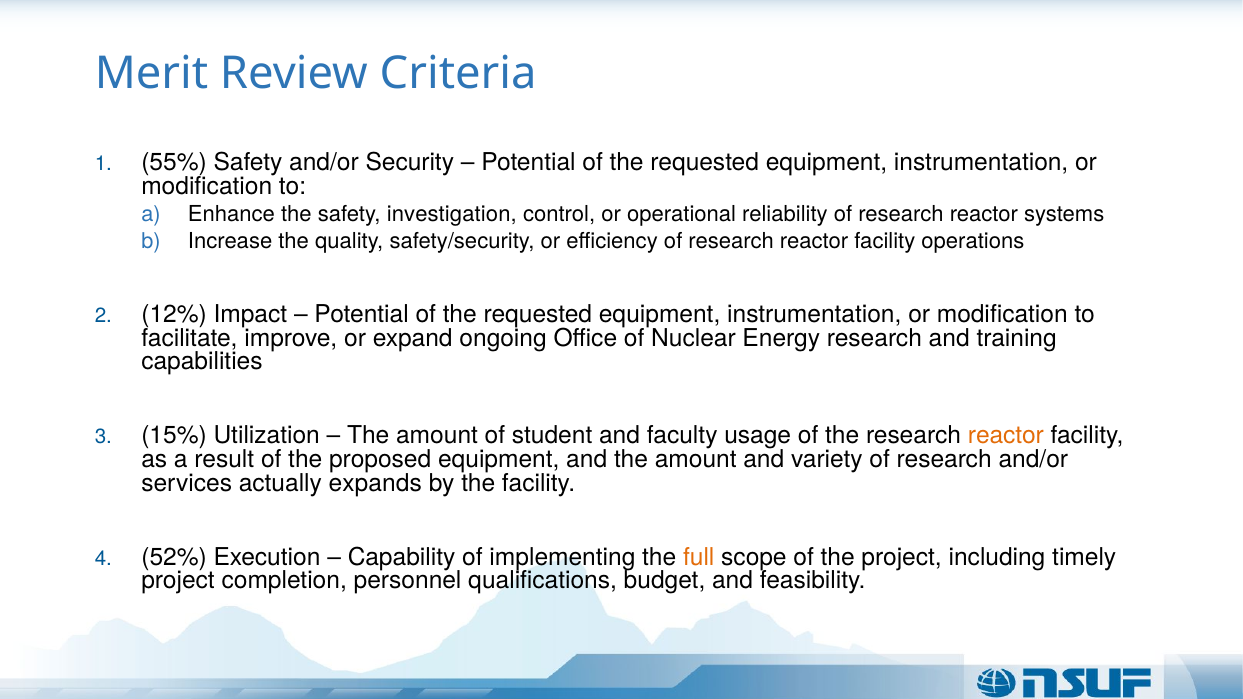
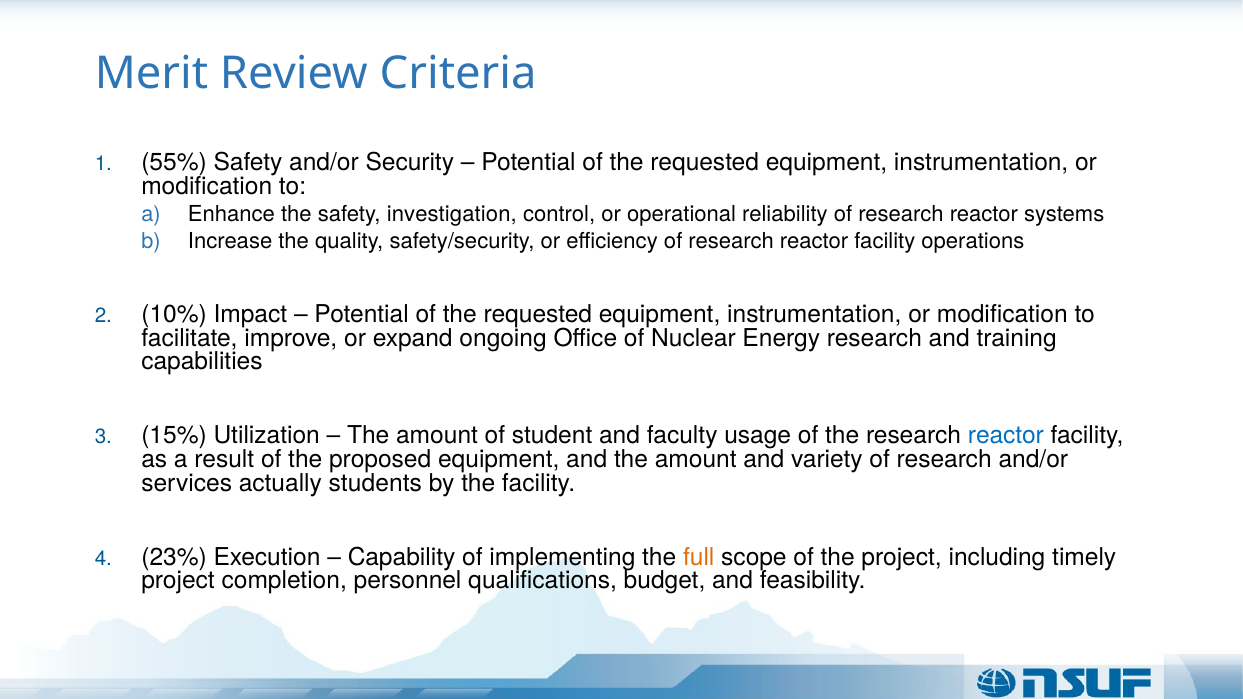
12%: 12% -> 10% (174, 314)
reactor colour: orange -> blue (1006, 436)
expands: expands -> students (375, 483)
52%: 52% -> 23% (174, 557)
